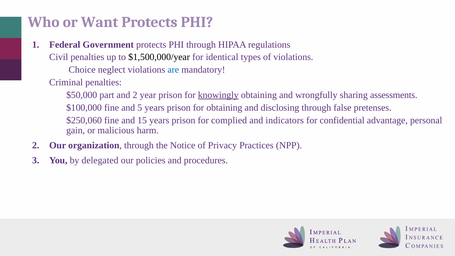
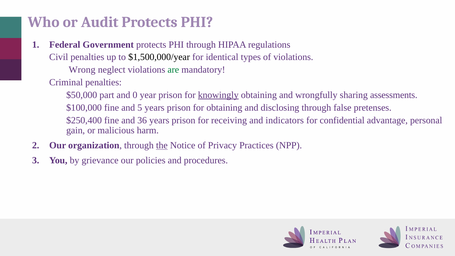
Want: Want -> Audit (100, 22)
Choice: Choice -> Wrong (82, 70)
are colour: blue -> green (173, 70)
and 2: 2 -> 0 (135, 95)
$250,060: $250,060 -> $250,400 (84, 120)
15: 15 -> 36 (142, 120)
complied: complied -> receiving (229, 120)
the underline: none -> present (162, 145)
delegated: delegated -> grievance (100, 160)
